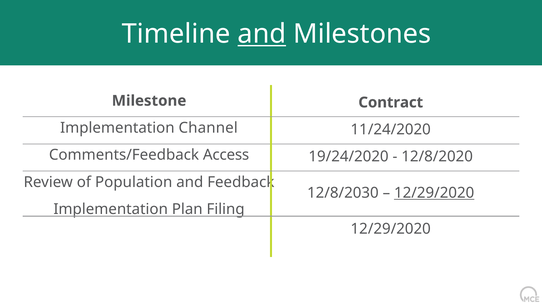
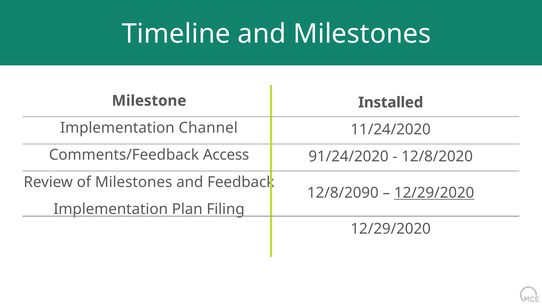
and underline: present -> none (262, 34)
Contract: Contract -> Installed (391, 102)
19/24/2020: 19/24/2020 -> 91/24/2020 (349, 157)
of Population: Population -> Milestones (134, 182)
12/8/2030: 12/8/2030 -> 12/8/2090 (343, 193)
